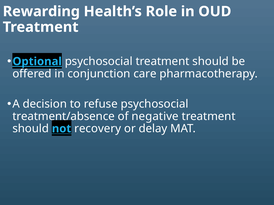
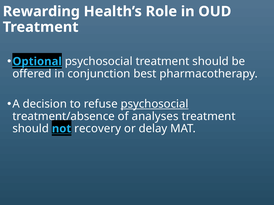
care: care -> best (145, 74)
psychosocial underline: none -> present (155, 104)
negative: negative -> analyses (155, 117)
